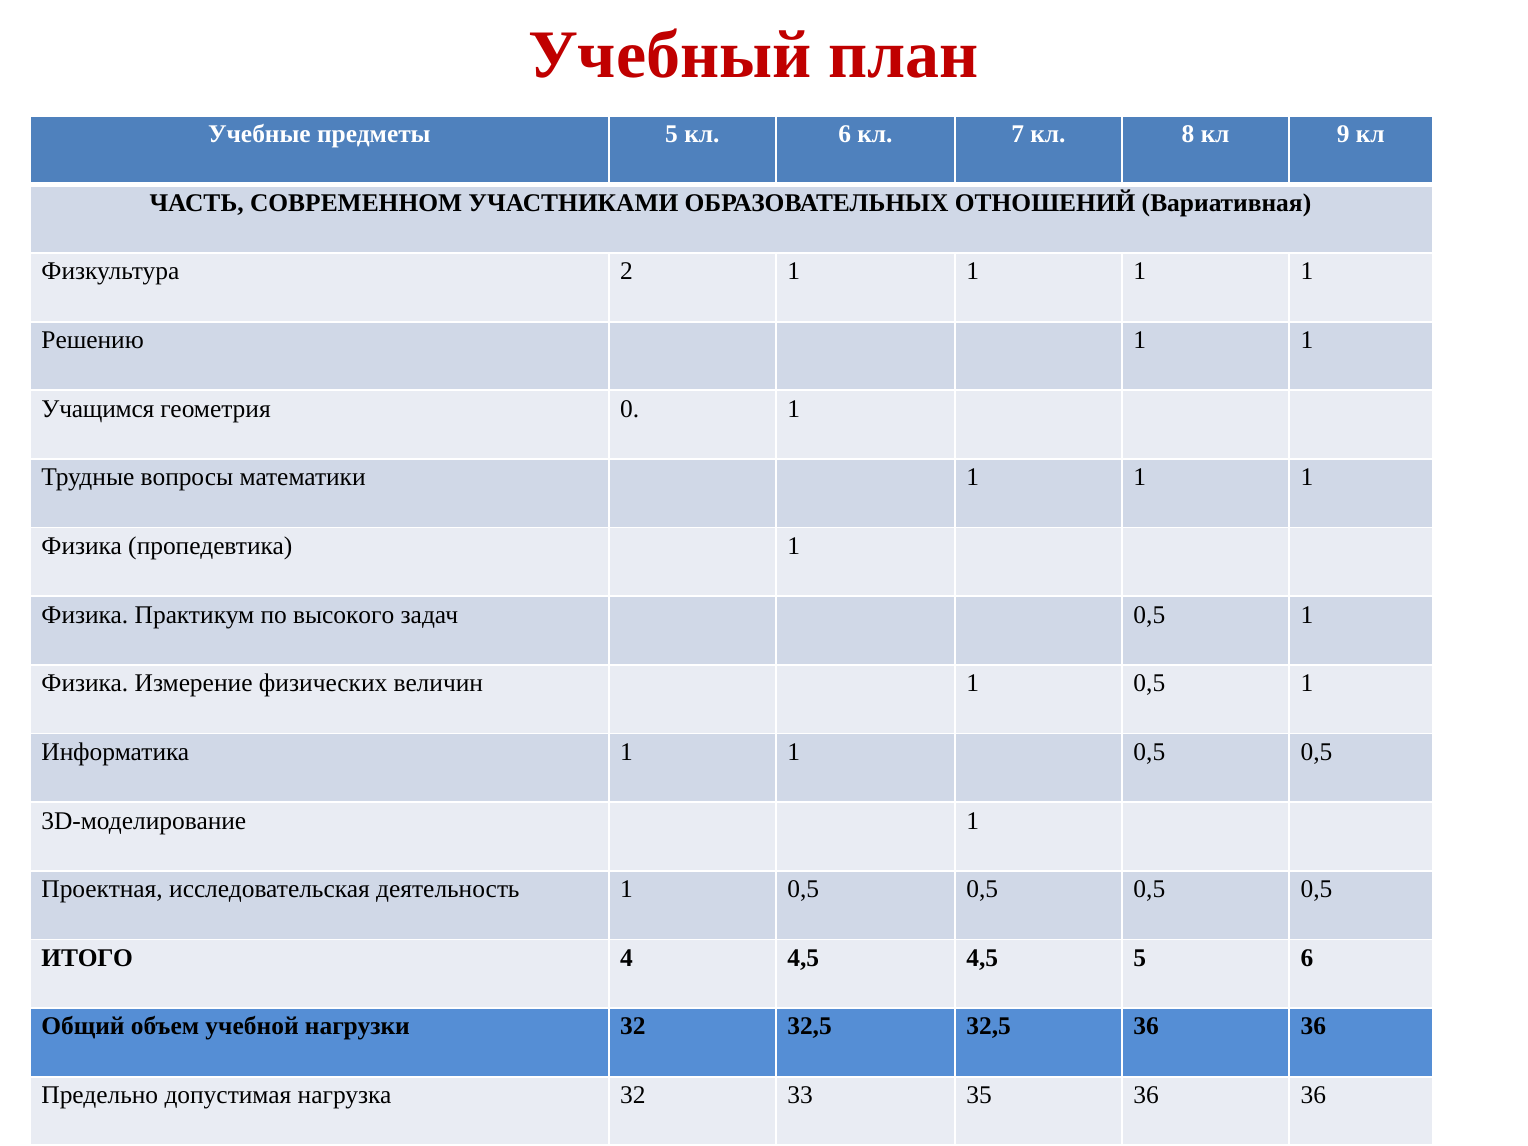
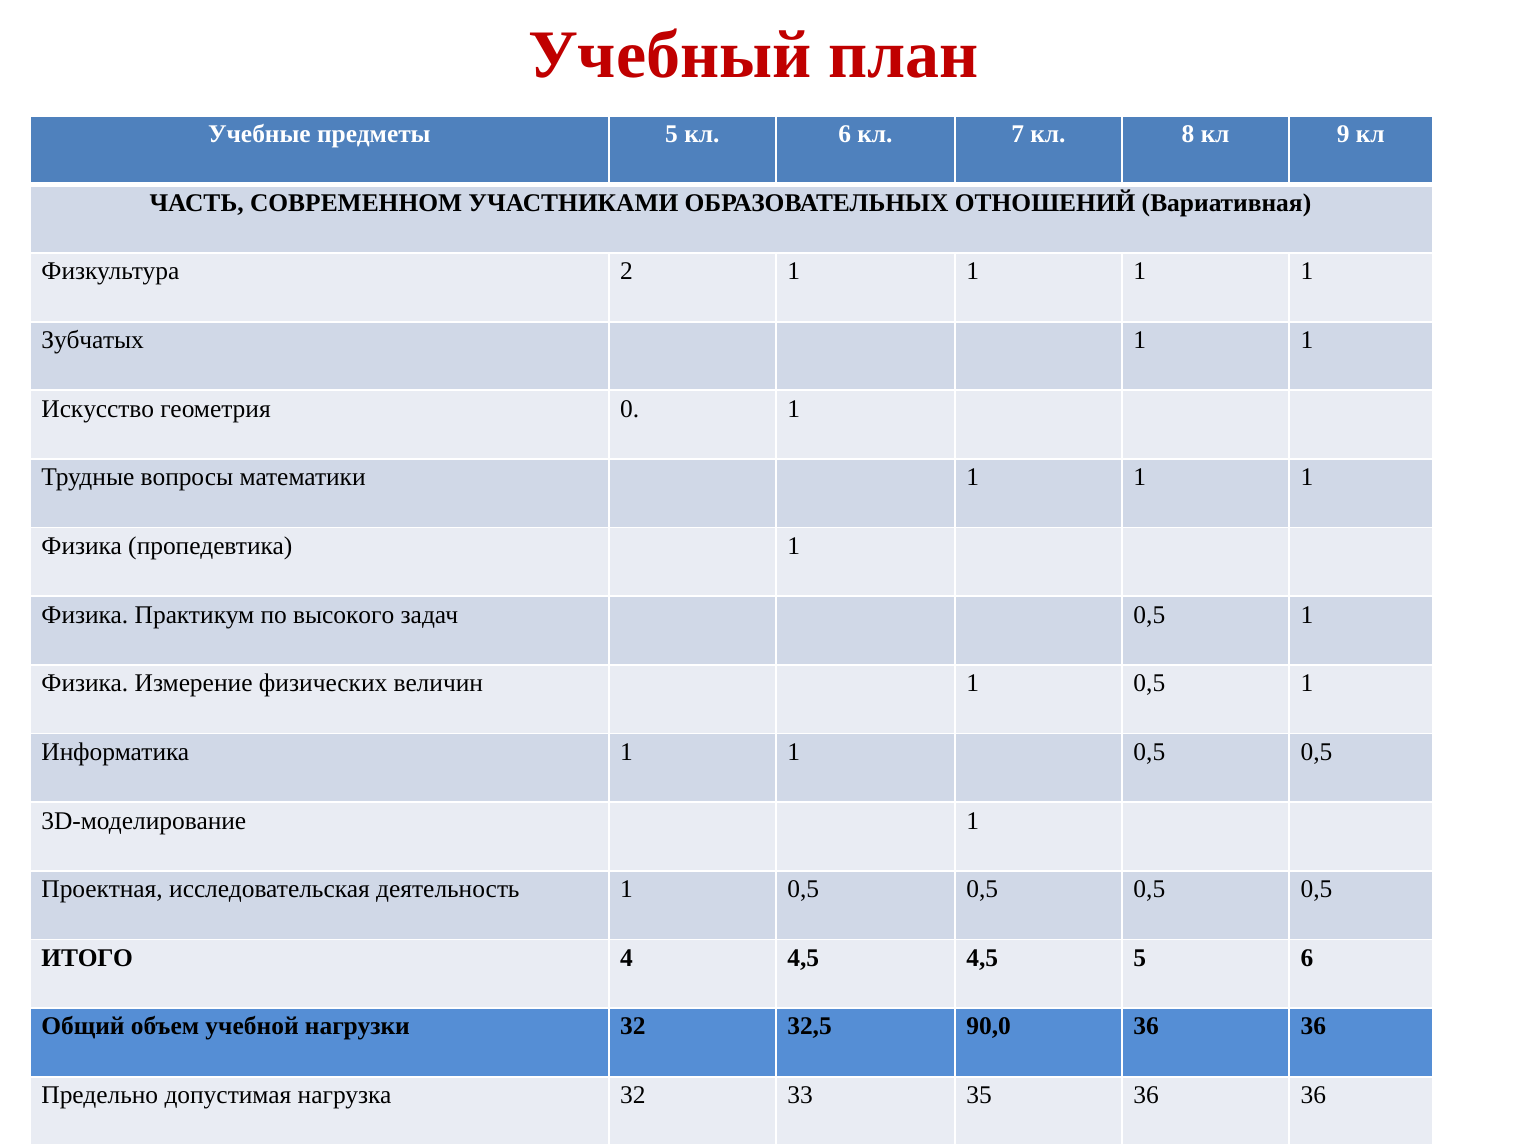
Решению: Решению -> Зубчатых (93, 340)
Учащимся: Учащимся -> Искусство (98, 409)
32,5 32,5: 32,5 -> 90,0 (989, 1027)
